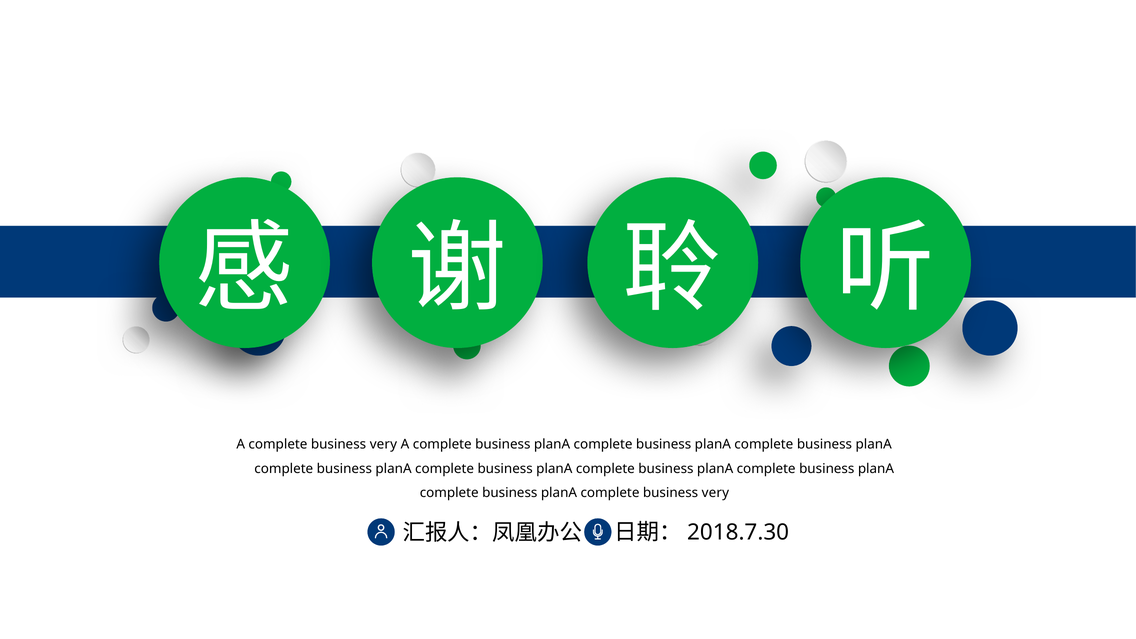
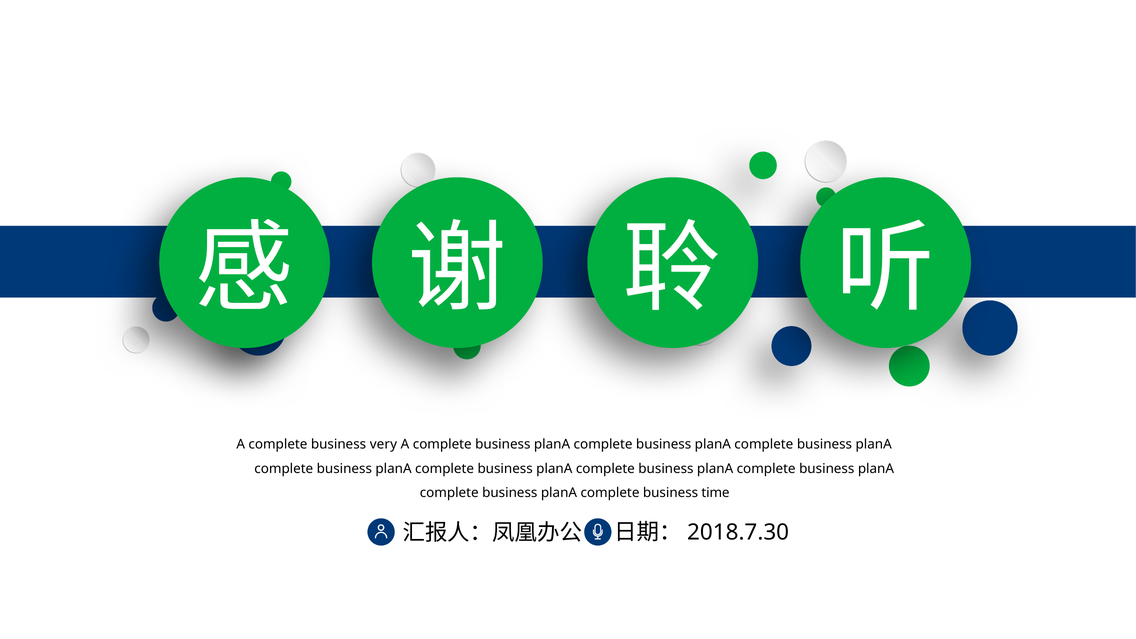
planA complete business very: very -> time (716, 493)
